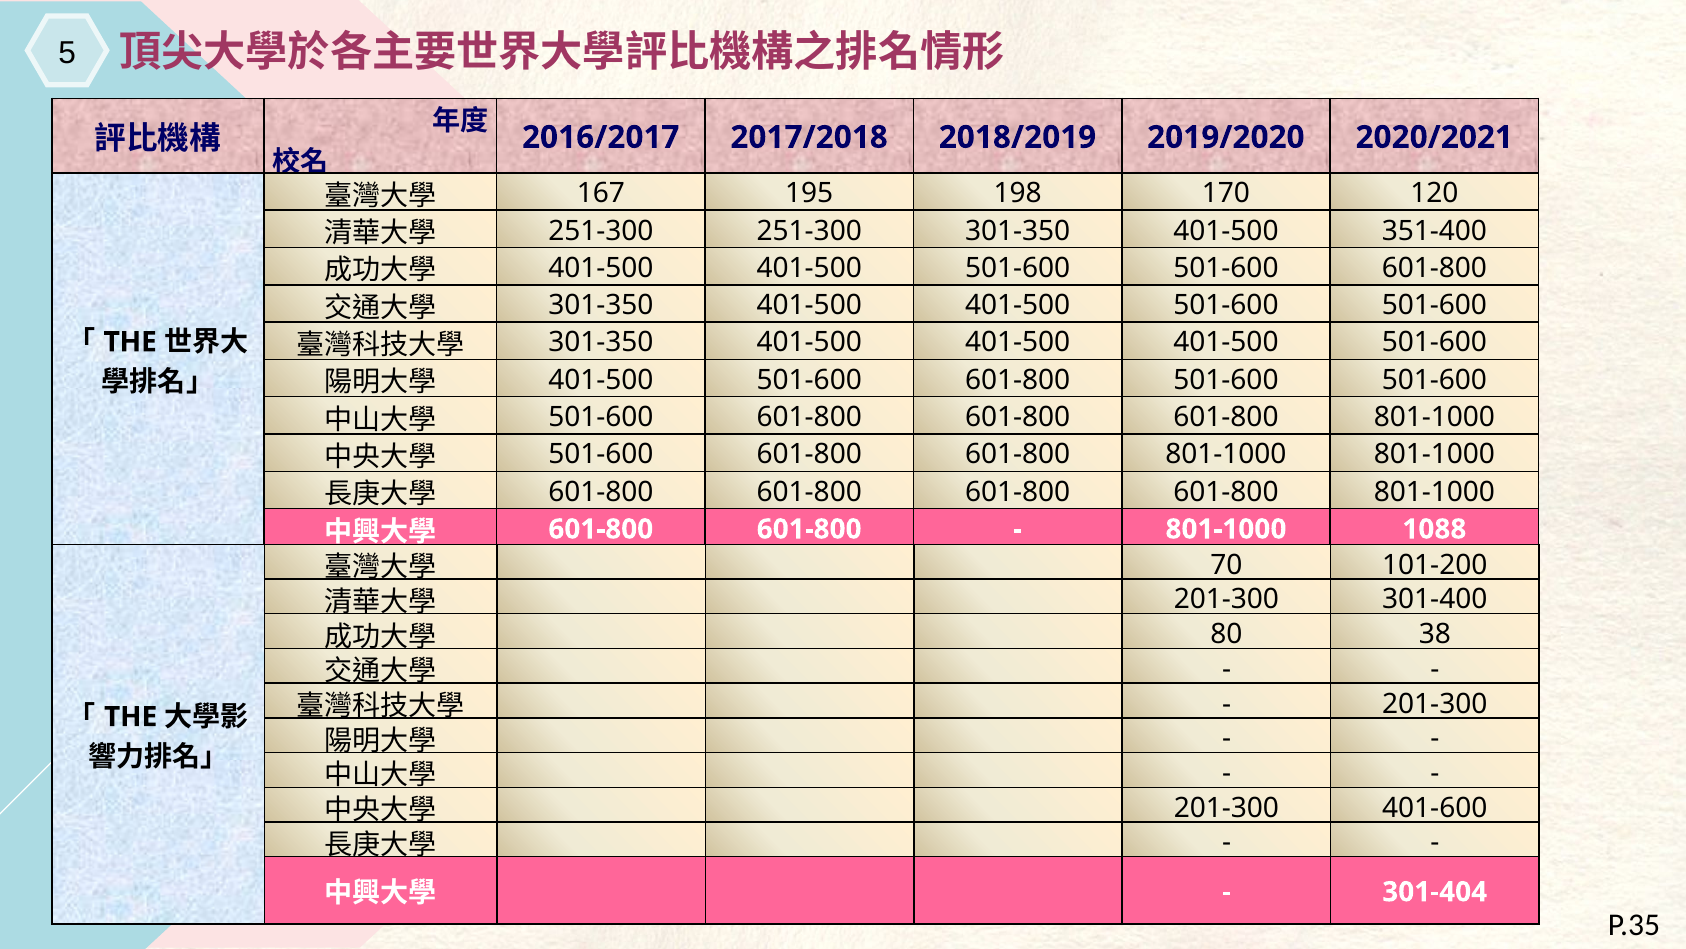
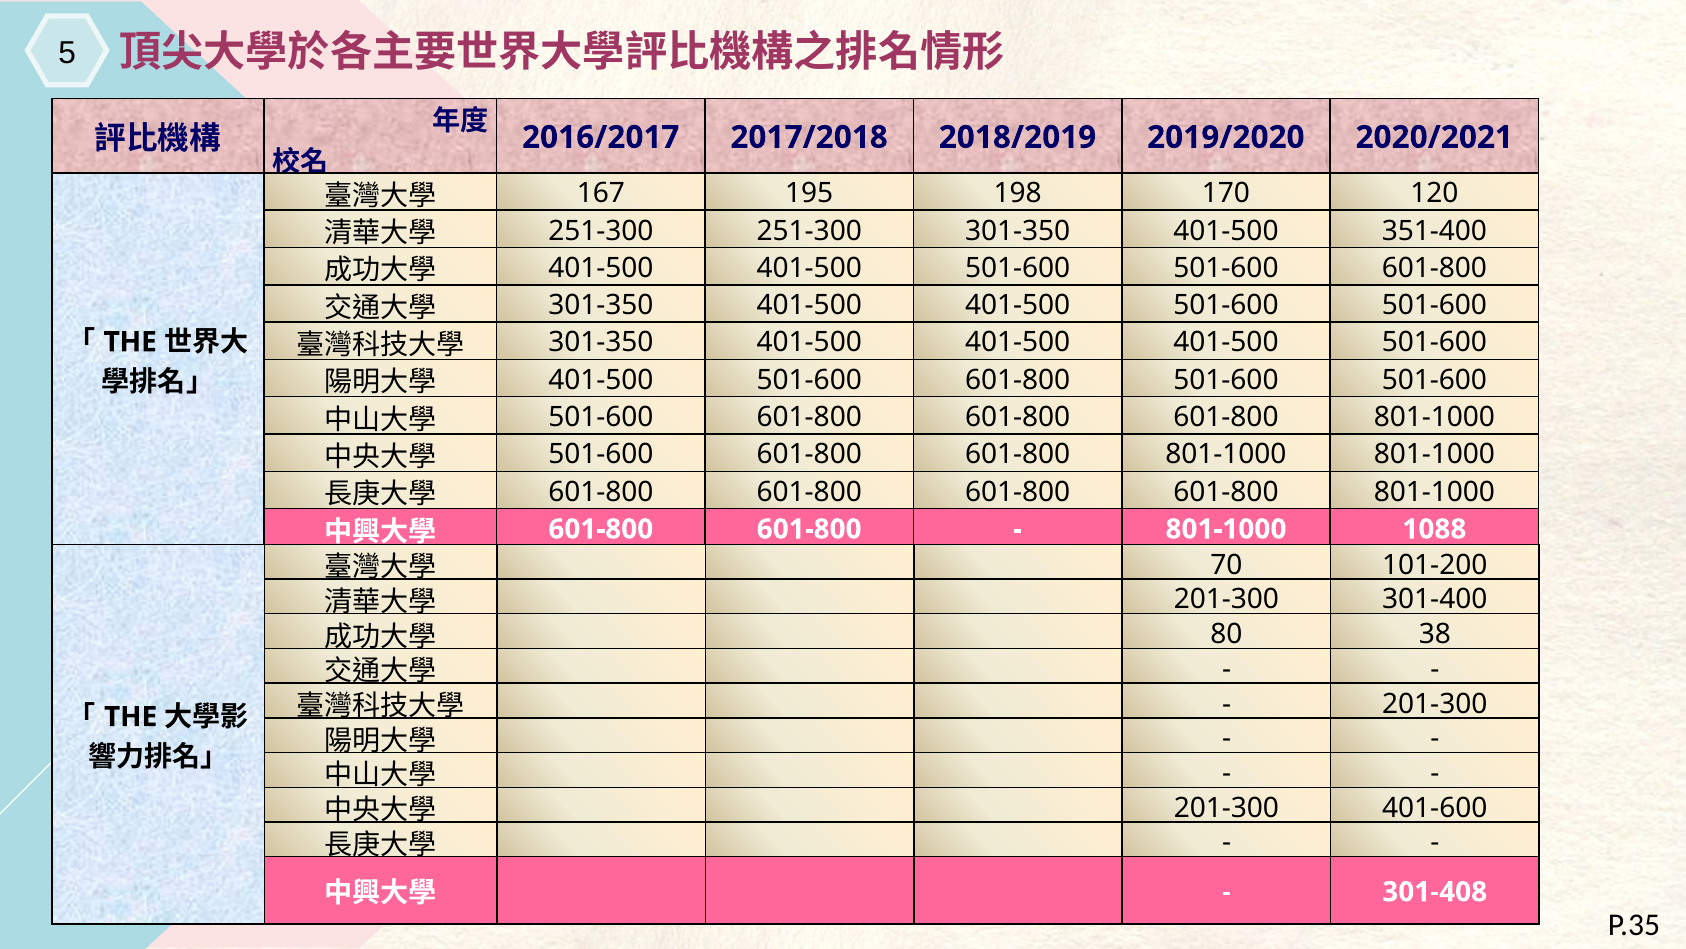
301-404: 301-404 -> 301-408 (1435, 892)
